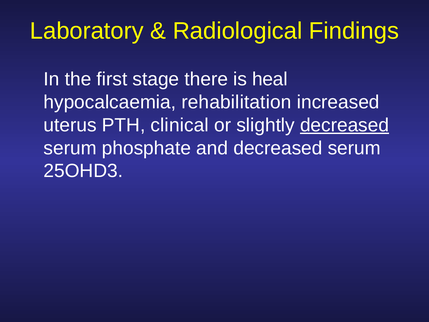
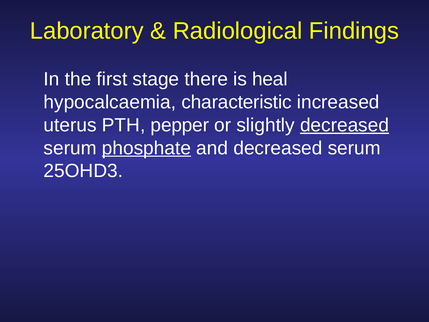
rehabilitation: rehabilitation -> characteristic (237, 102)
clinical: clinical -> pepper (180, 125)
phosphate underline: none -> present (146, 148)
